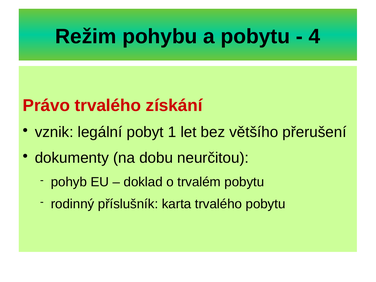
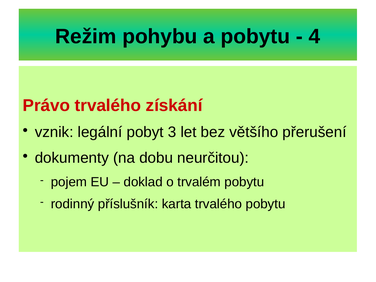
1: 1 -> 3 (172, 132)
pohyb: pohyb -> pojem (69, 182)
